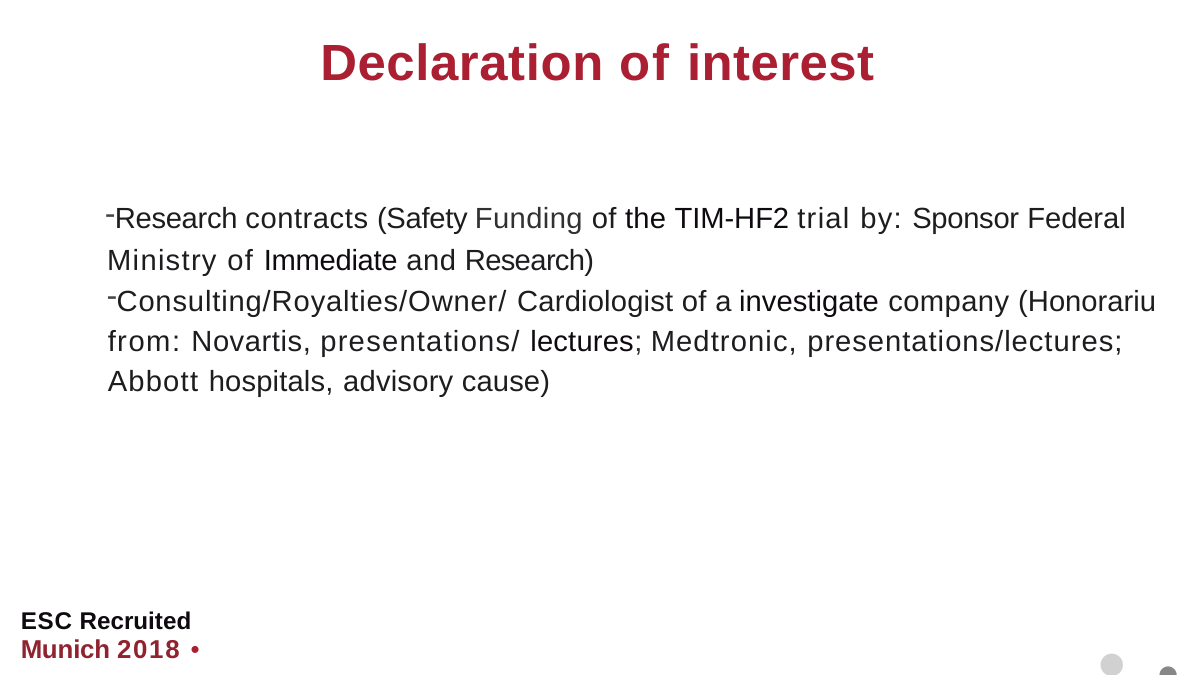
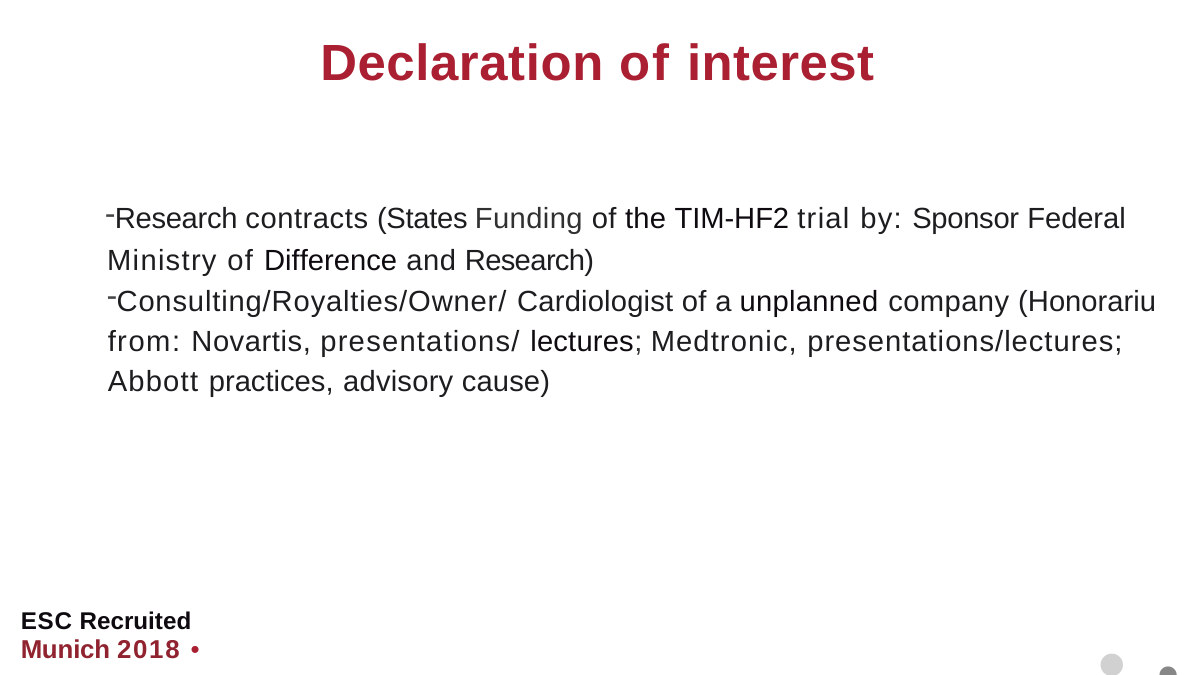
Safety: Safety -> States (422, 219)
Immediate: Immediate -> Difference (331, 261)
investigate: investigate -> unplanned (809, 302)
hospitals: hospitals -> practices (271, 383)
